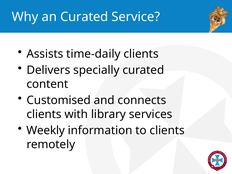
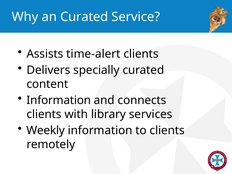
time-daily: time-daily -> time-alert (93, 54)
Customised: Customised -> Information (59, 100)
